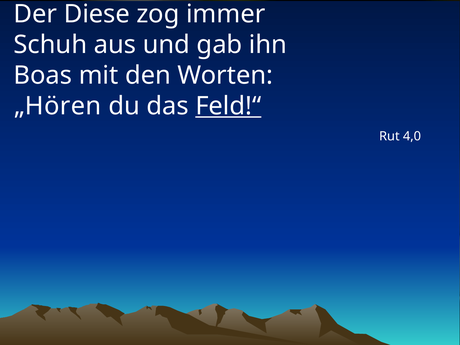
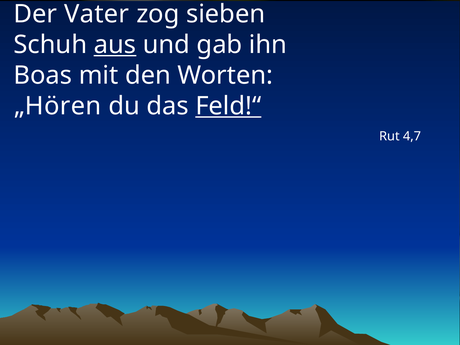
Diese: Diese -> Vater (97, 14)
immer: immer -> sieben (226, 14)
aus underline: none -> present (115, 45)
4,0: 4,0 -> 4,7 (412, 136)
